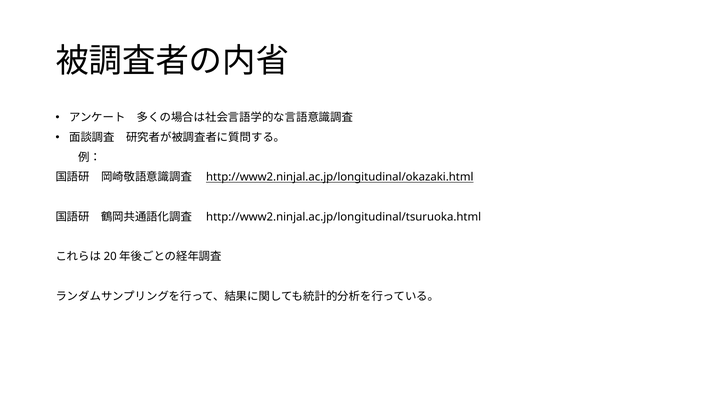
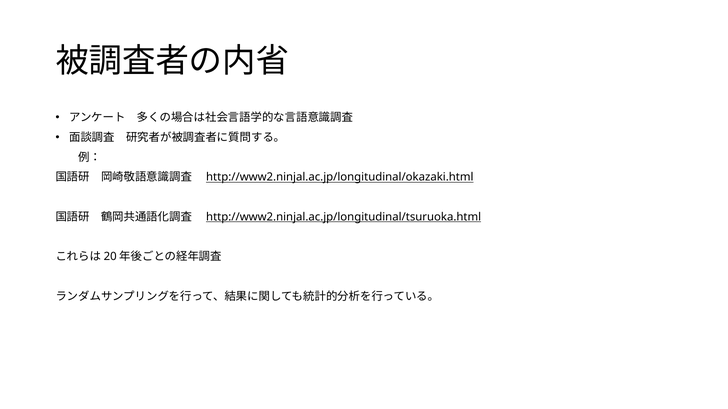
http://www2.ninjal.ac.jp/longitudinal/tsuruoka.html underline: none -> present (344, 217)
